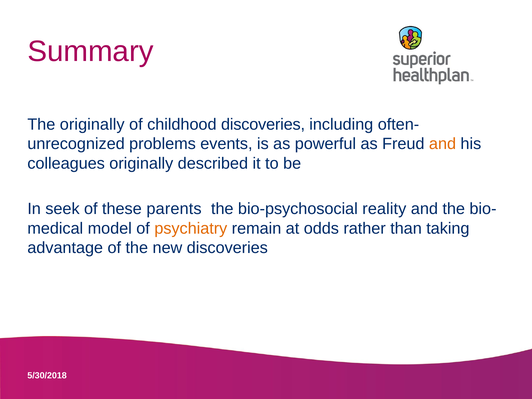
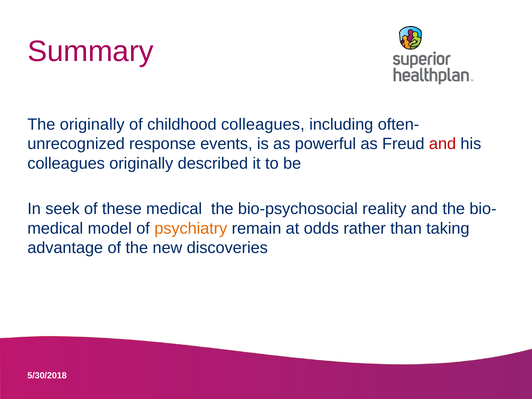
childhood discoveries: discoveries -> colleagues (263, 124)
problems: problems -> response (162, 144)
and colour: orange -> red (443, 144)
these parents: parents -> medical (174, 209)
